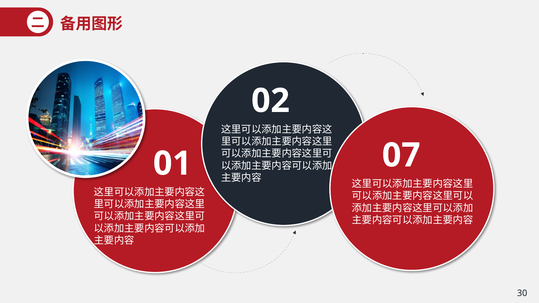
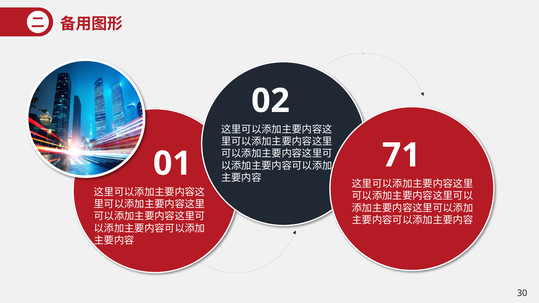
07: 07 -> 71 (401, 155)
